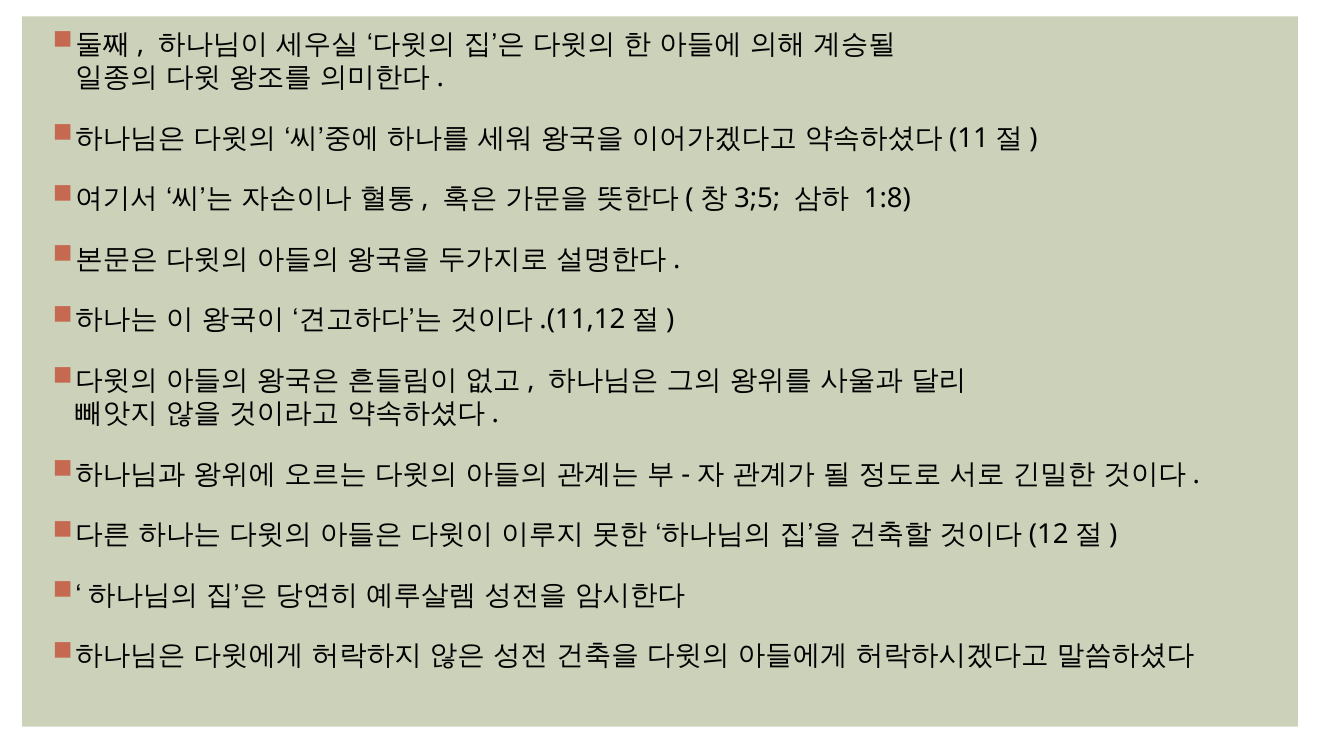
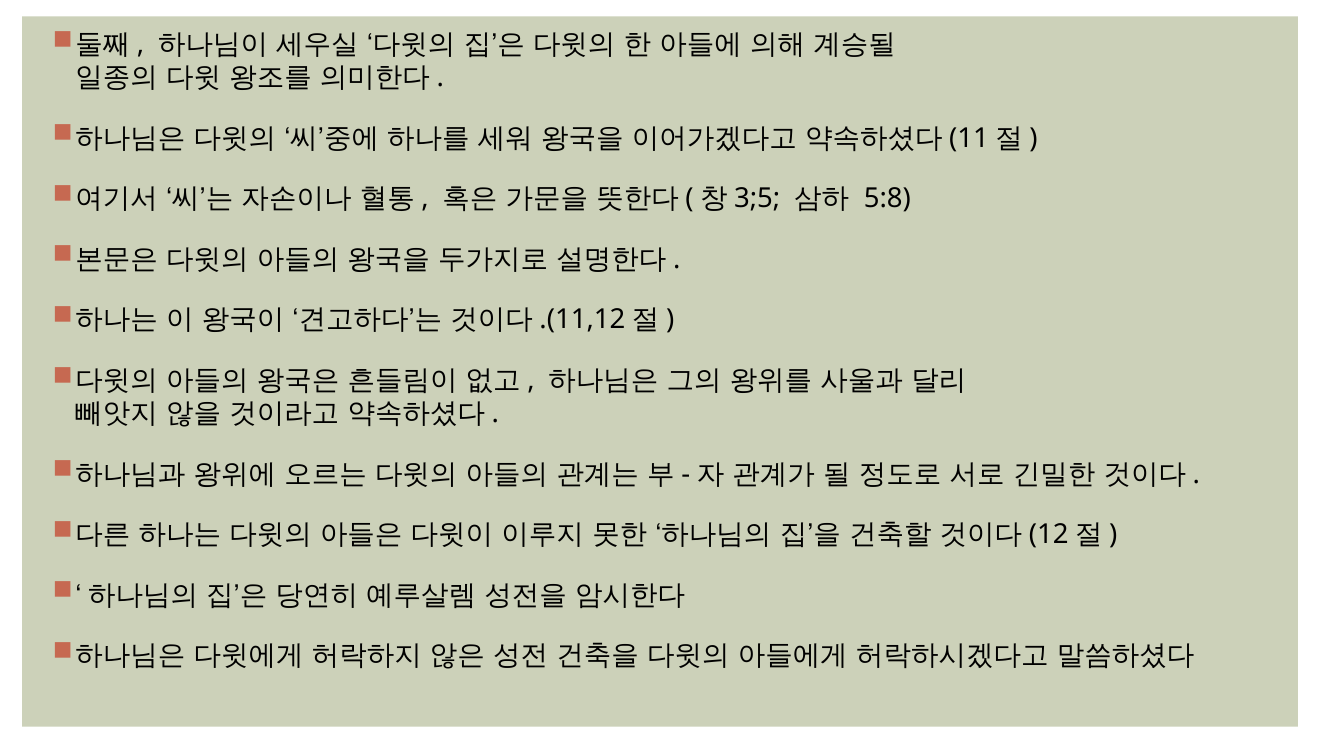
1:8: 1:8 -> 5:8 (887, 199)
